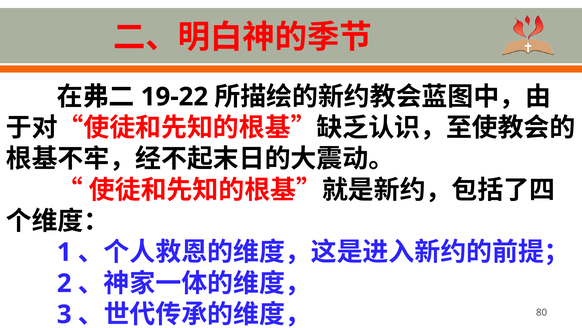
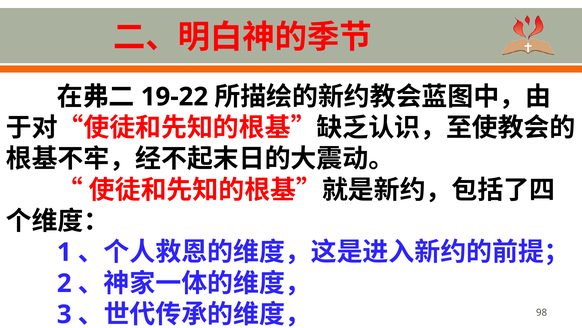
80: 80 -> 98 (542, 312)
